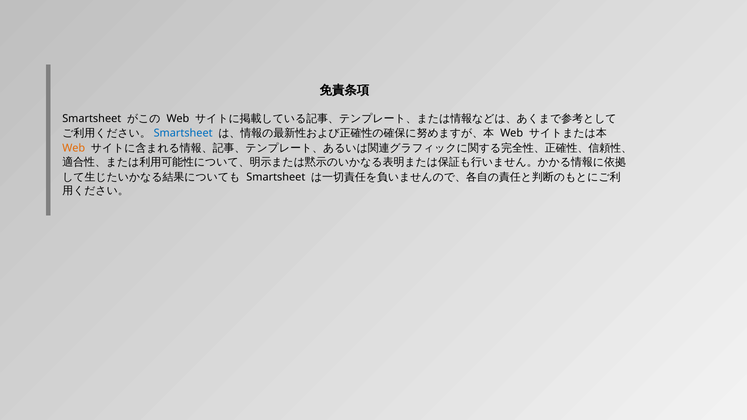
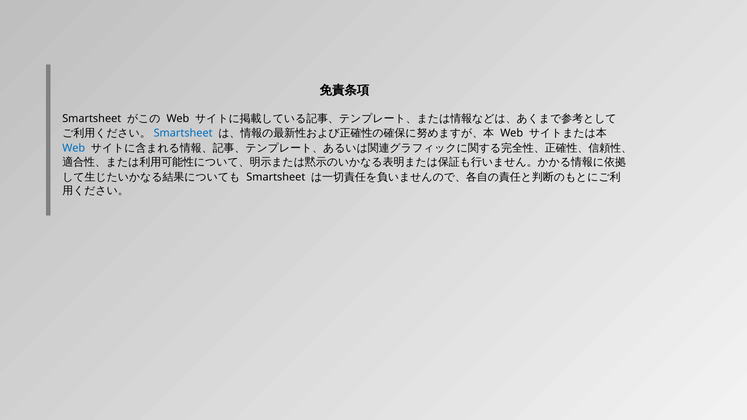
Web colour: orange -> blue (74, 148)
